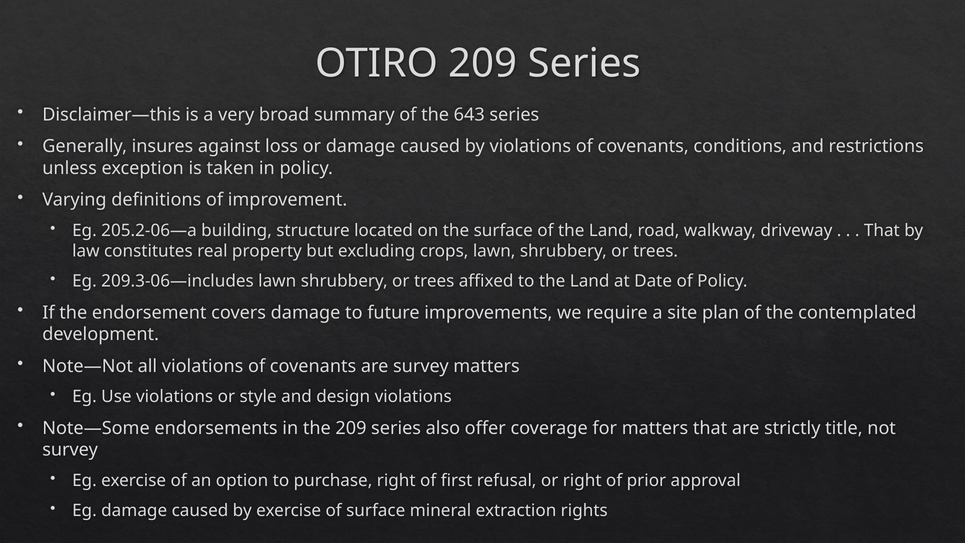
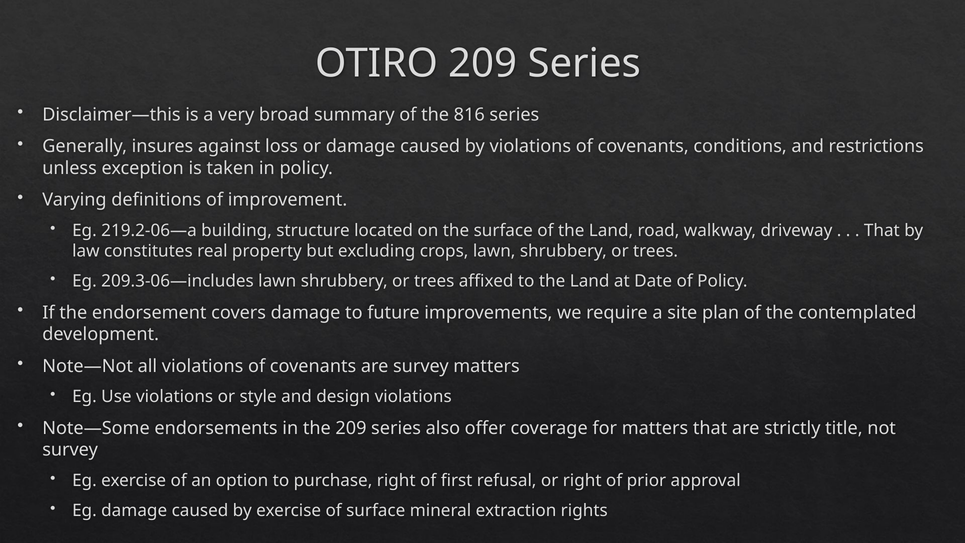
643: 643 -> 816 (469, 115)
205.2-06—a: 205.2-06—a -> 219.2-06—a (149, 231)
